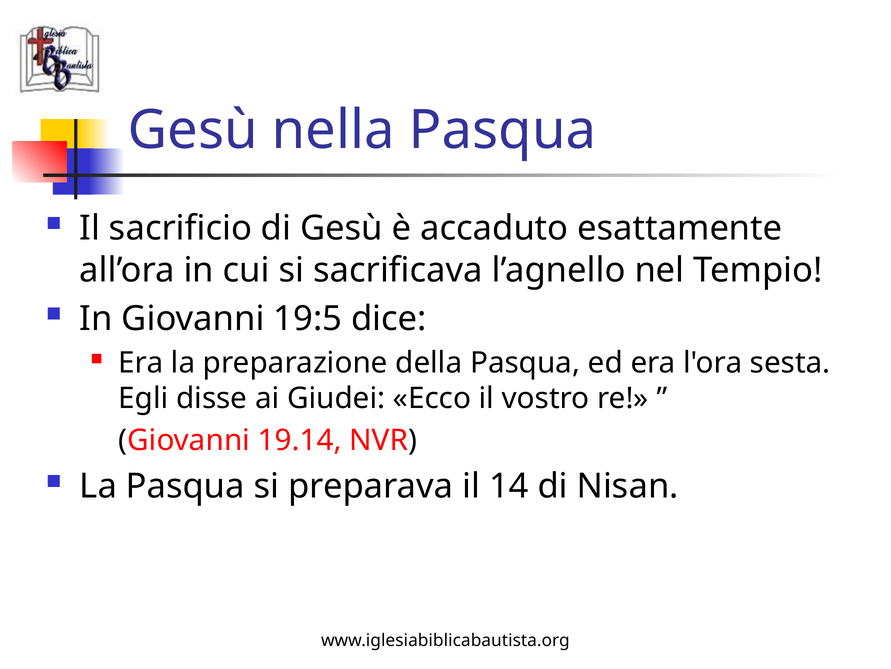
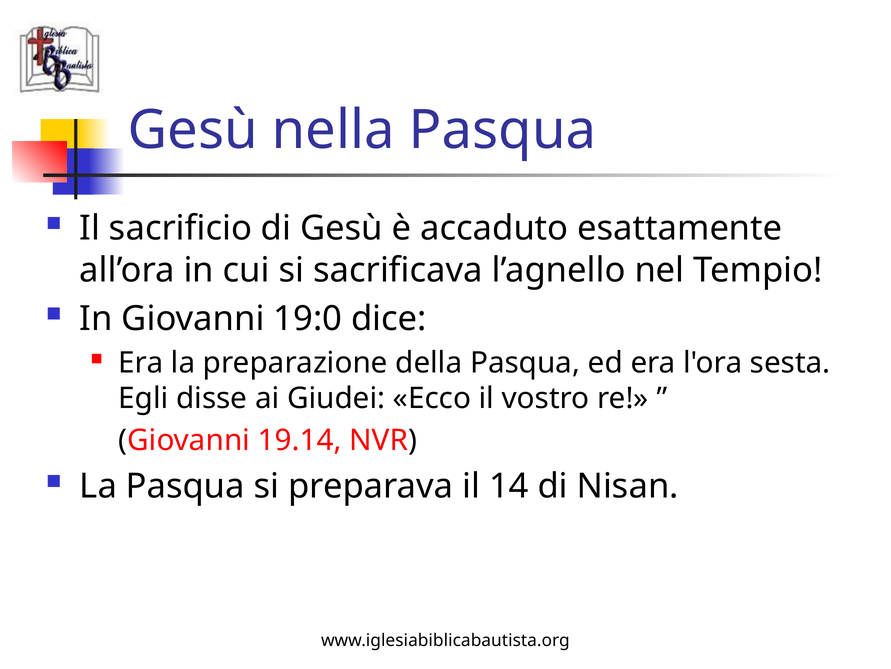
19:5: 19:5 -> 19:0 (308, 318)
